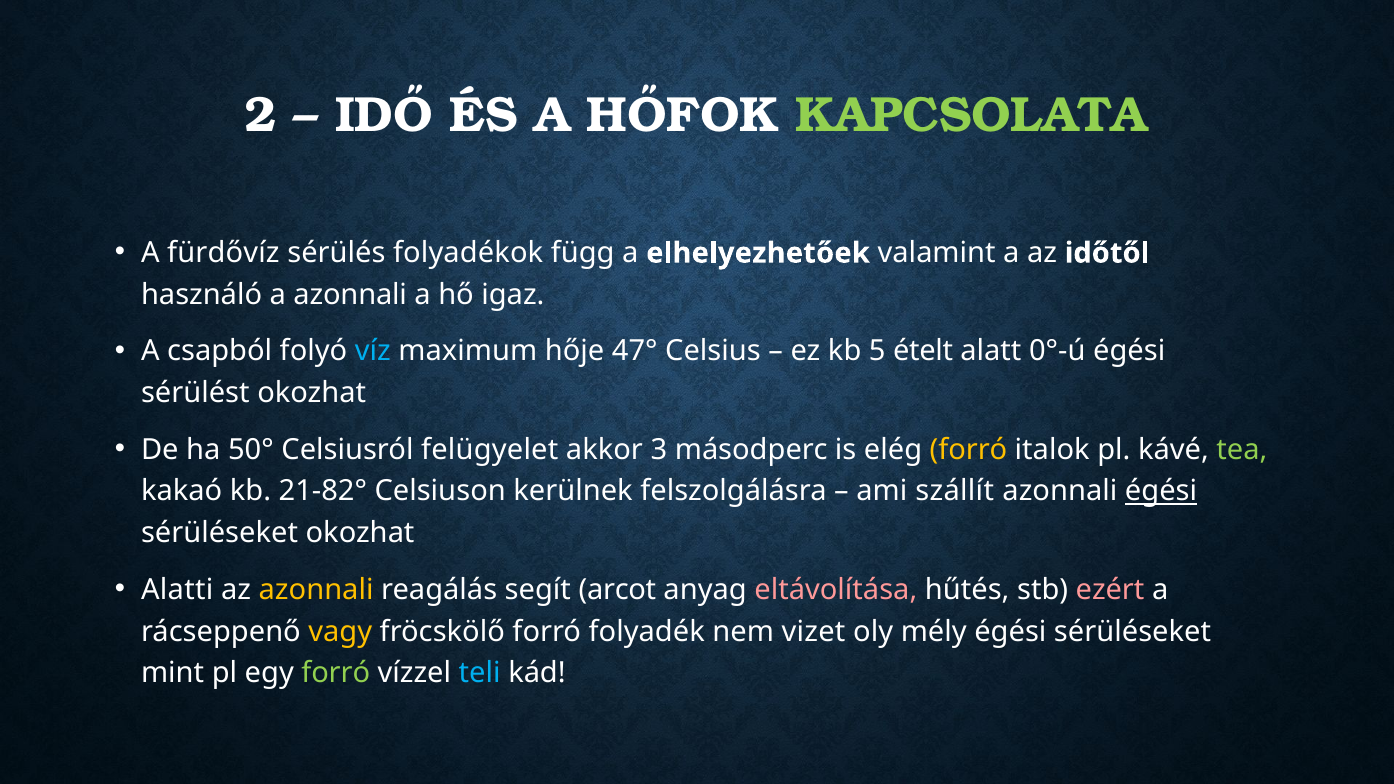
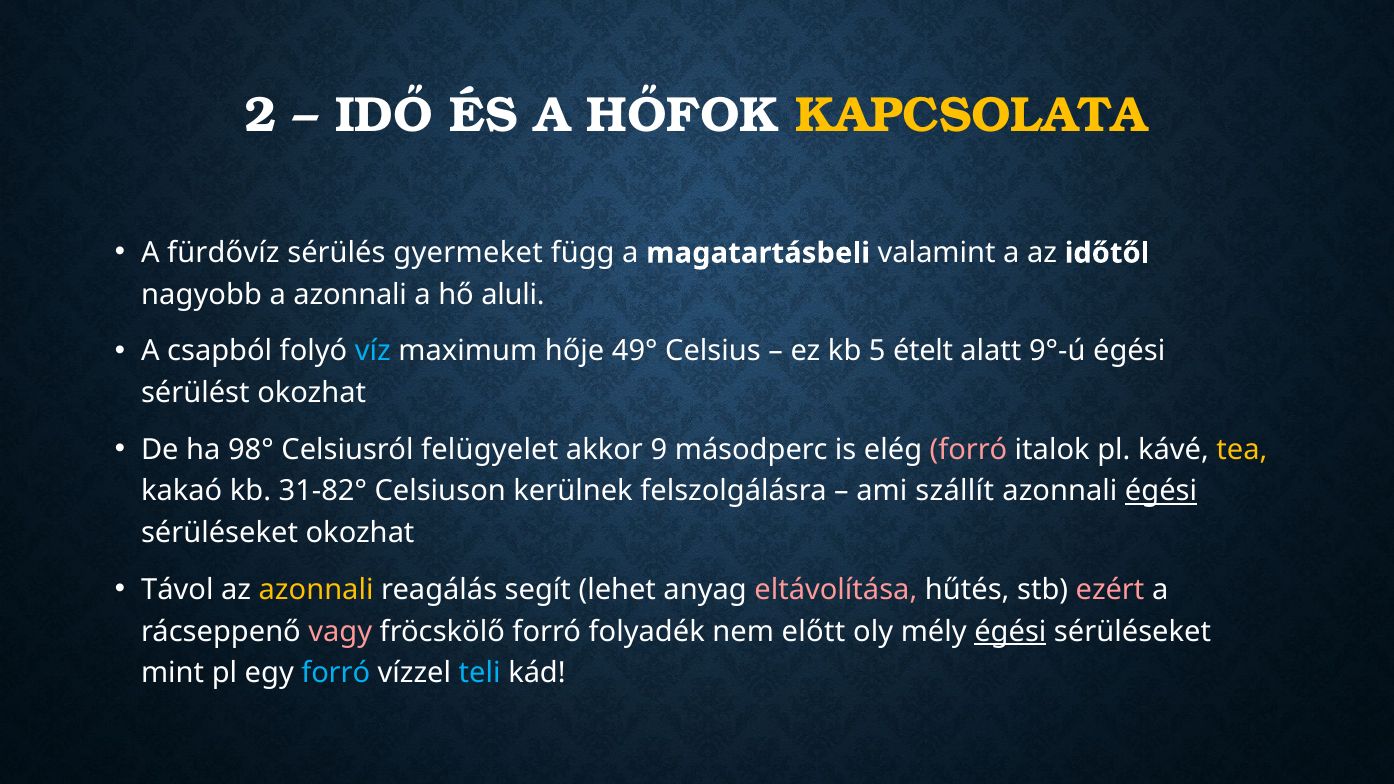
KAPCSOLATA colour: light green -> yellow (971, 116)
folyadékok: folyadékok -> gyermeket (468, 253)
elhelyezhetőek: elhelyezhetőek -> magatartásbeli (758, 253)
használó: használó -> nagyobb (202, 295)
igaz: igaz -> aluli (513, 295)
47°: 47° -> 49° (635, 351)
0°-ú: 0°-ú -> 9°-ú (1057, 351)
50°: 50° -> 98° (251, 450)
3: 3 -> 9 (659, 450)
forró colour: yellow -> pink (968, 450)
tea colour: light green -> yellow (1242, 450)
21-82°: 21-82° -> 31-82° (323, 491)
Alatti: Alatti -> Távol (177, 590)
arcot: arcot -> lehet (617, 590)
vagy colour: yellow -> pink (340, 632)
vizet: vizet -> előtt (813, 632)
égési underline: none -> present (1010, 632)
forró colour: light green -> light blue (336, 673)
